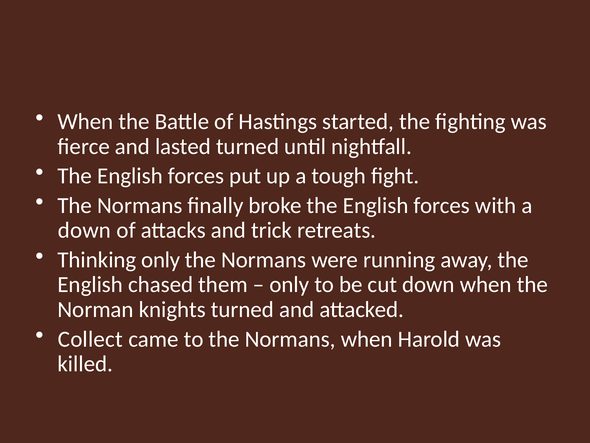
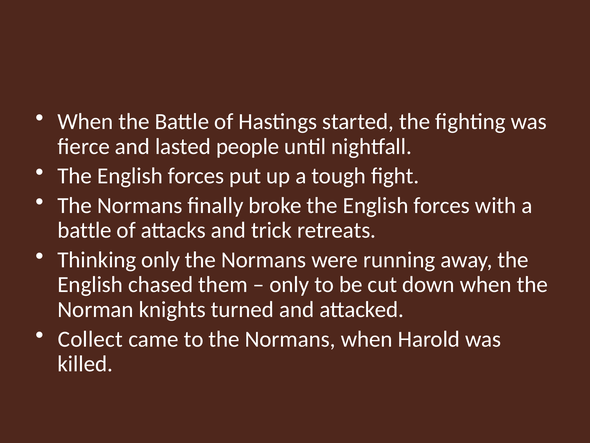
lasted turned: turned -> people (248, 146)
down: down -> battle (85, 230)
